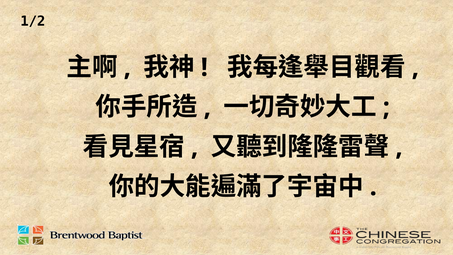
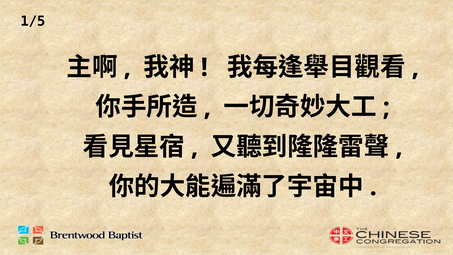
1/2: 1/2 -> 1/5 (33, 21)
